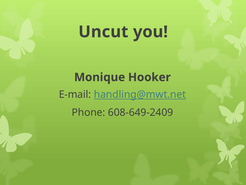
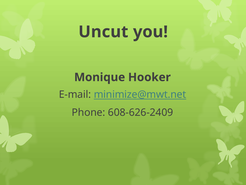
handling@mwt.net: handling@mwt.net -> minimize@mwt.net (140, 94)
608-649-2409: 608-649-2409 -> 608-626-2409 (141, 112)
